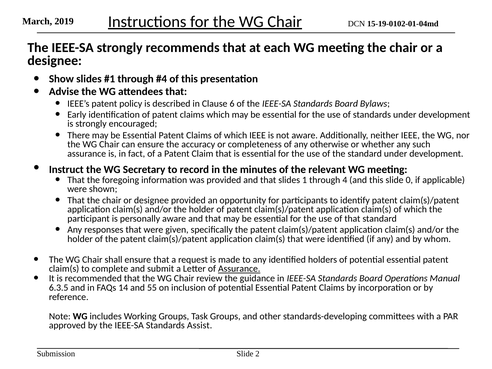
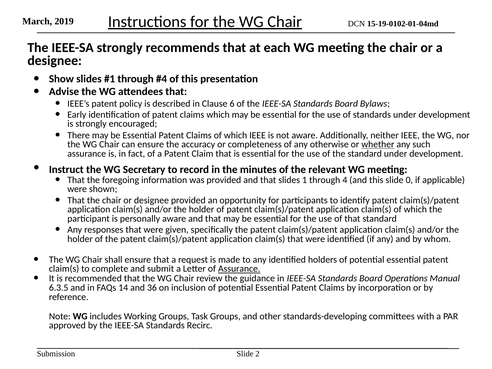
whether underline: none -> present (378, 144)
55: 55 -> 36 (152, 288)
Assist: Assist -> Recirc (200, 325)
